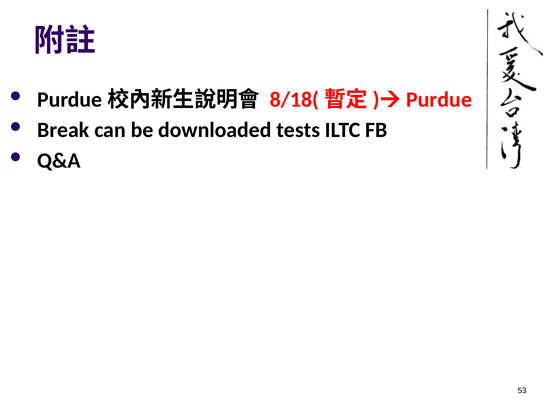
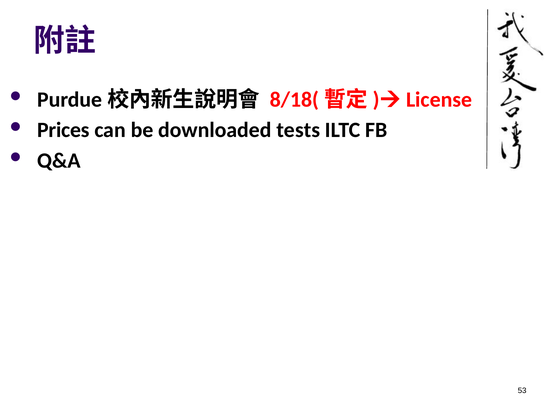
Purdue: Purdue -> License (439, 99)
Break: Break -> Prices (63, 130)
